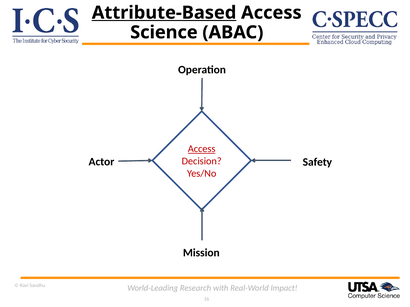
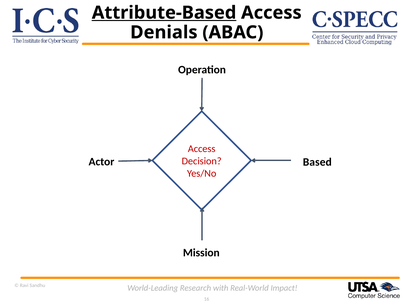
Science: Science -> Denials (164, 32)
Access underline: present -> none (202, 149)
Safety: Safety -> Based (317, 162)
